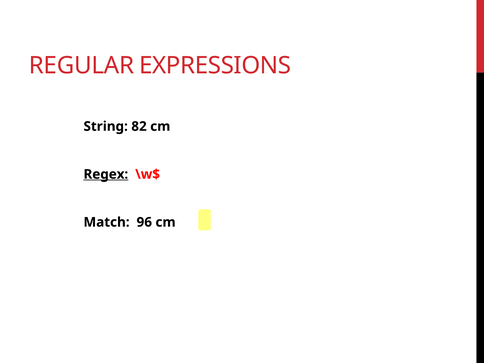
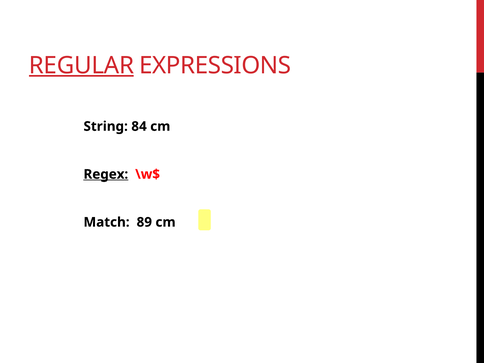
REGULAR underline: none -> present (81, 65)
82: 82 -> 84 (139, 126)
96: 96 -> 89 (144, 222)
